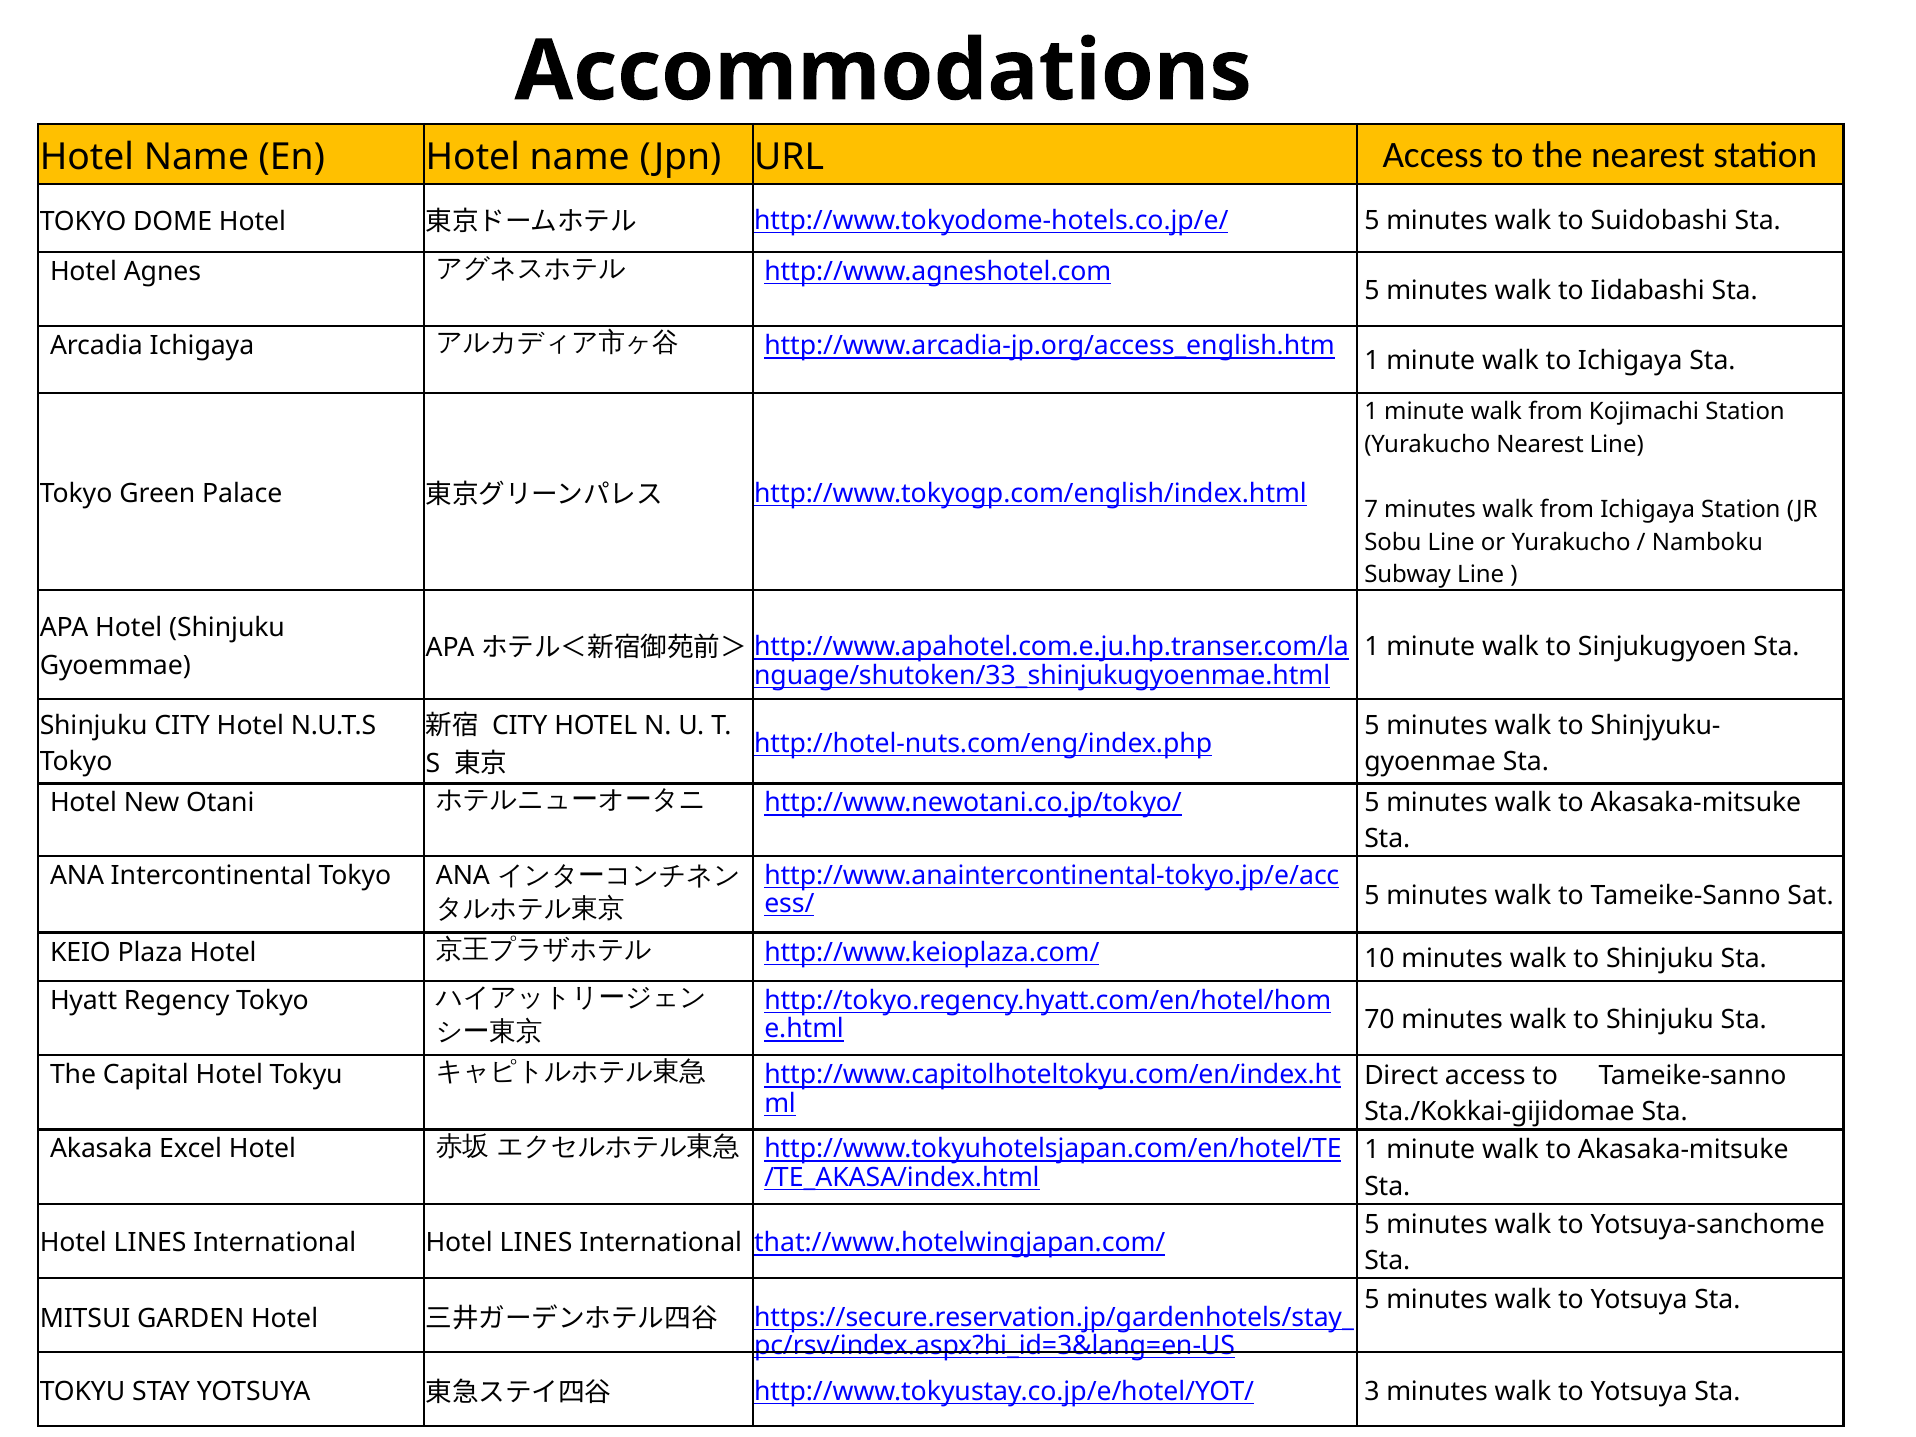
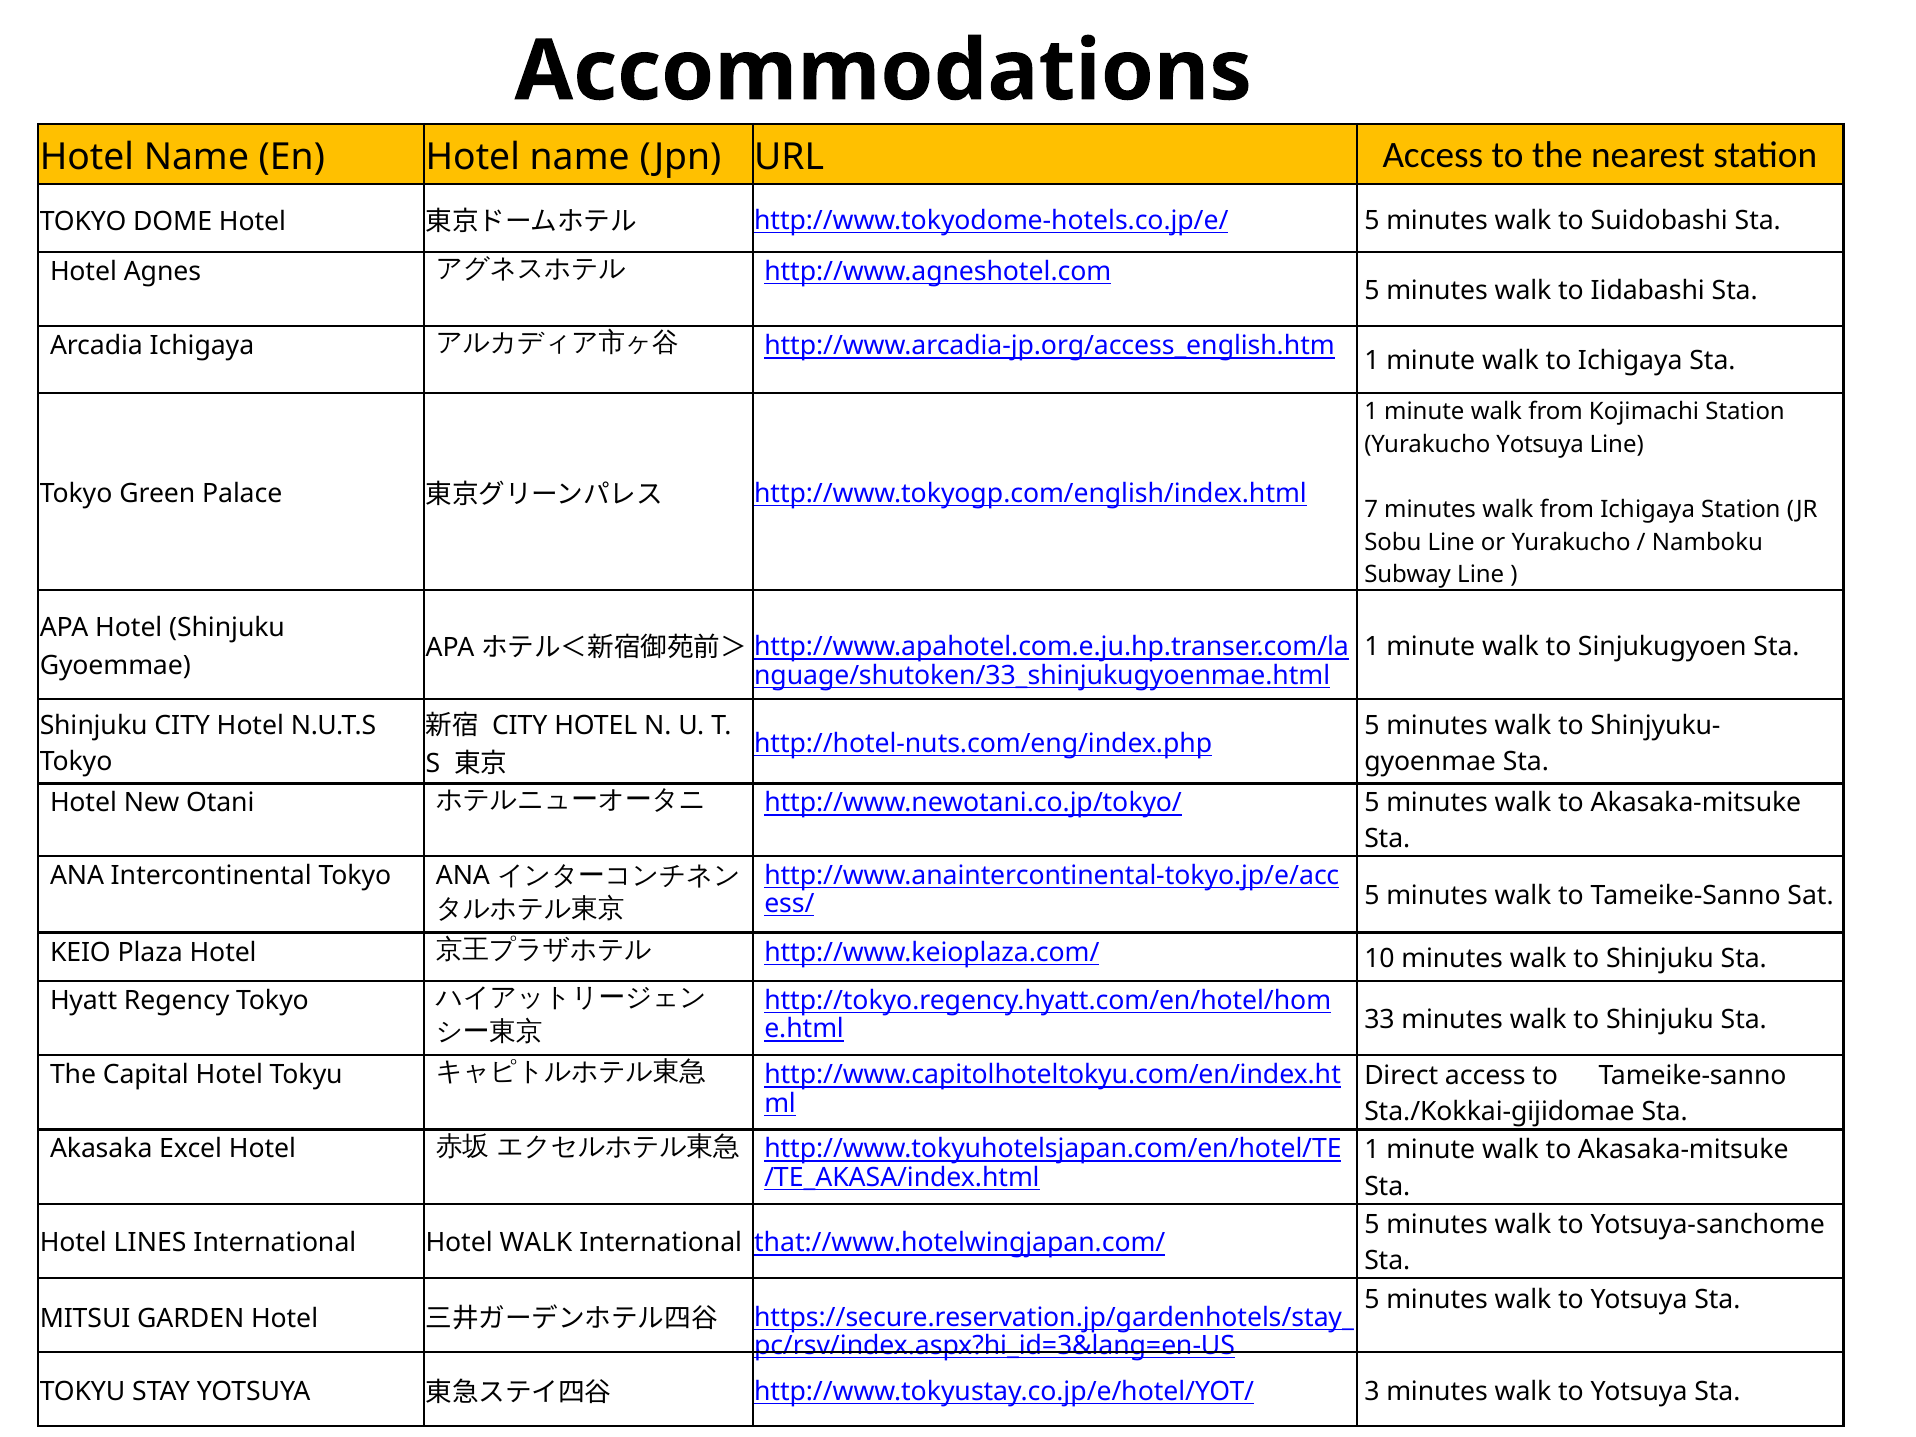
Yurakucho Nearest: Nearest -> Yotsuya (1540, 445)
70: 70 -> 33 (1379, 1020)
International Hotel LINES: LINES -> WALK (536, 1243)
